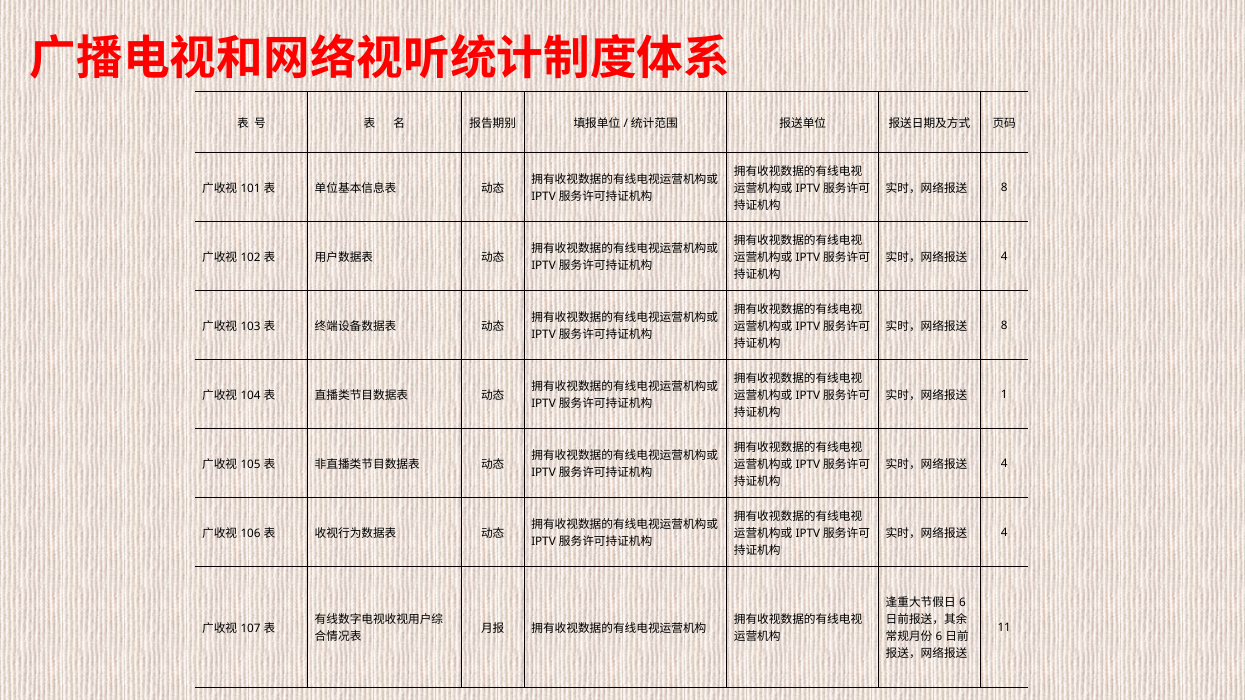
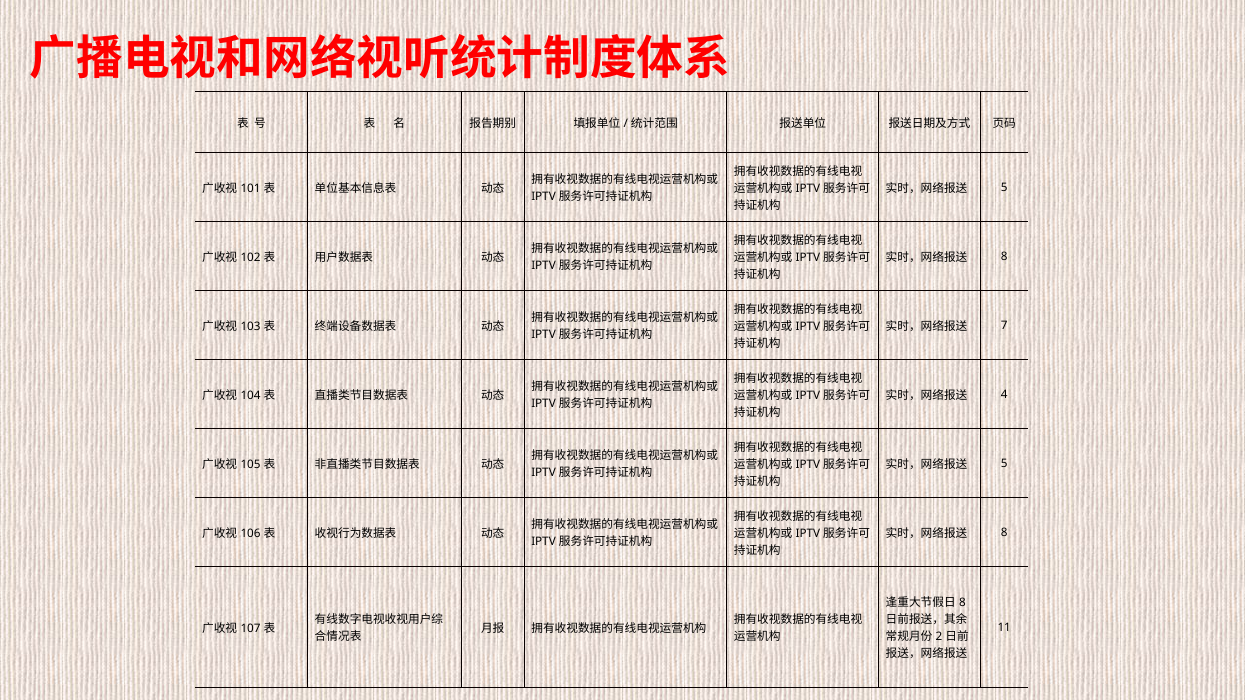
8: 8 -> 5 (1004, 188)
4: 4 -> 8 (1004, 257)
8: 8 -> 7 (1004, 326)
1: 1 -> 4 (1004, 395)
4: 4 -> 5 (1004, 464)
4: 4 -> 8 (1004, 533)
6: 6 -> 8 (962, 603)
6: 6 -> 2 (939, 637)
